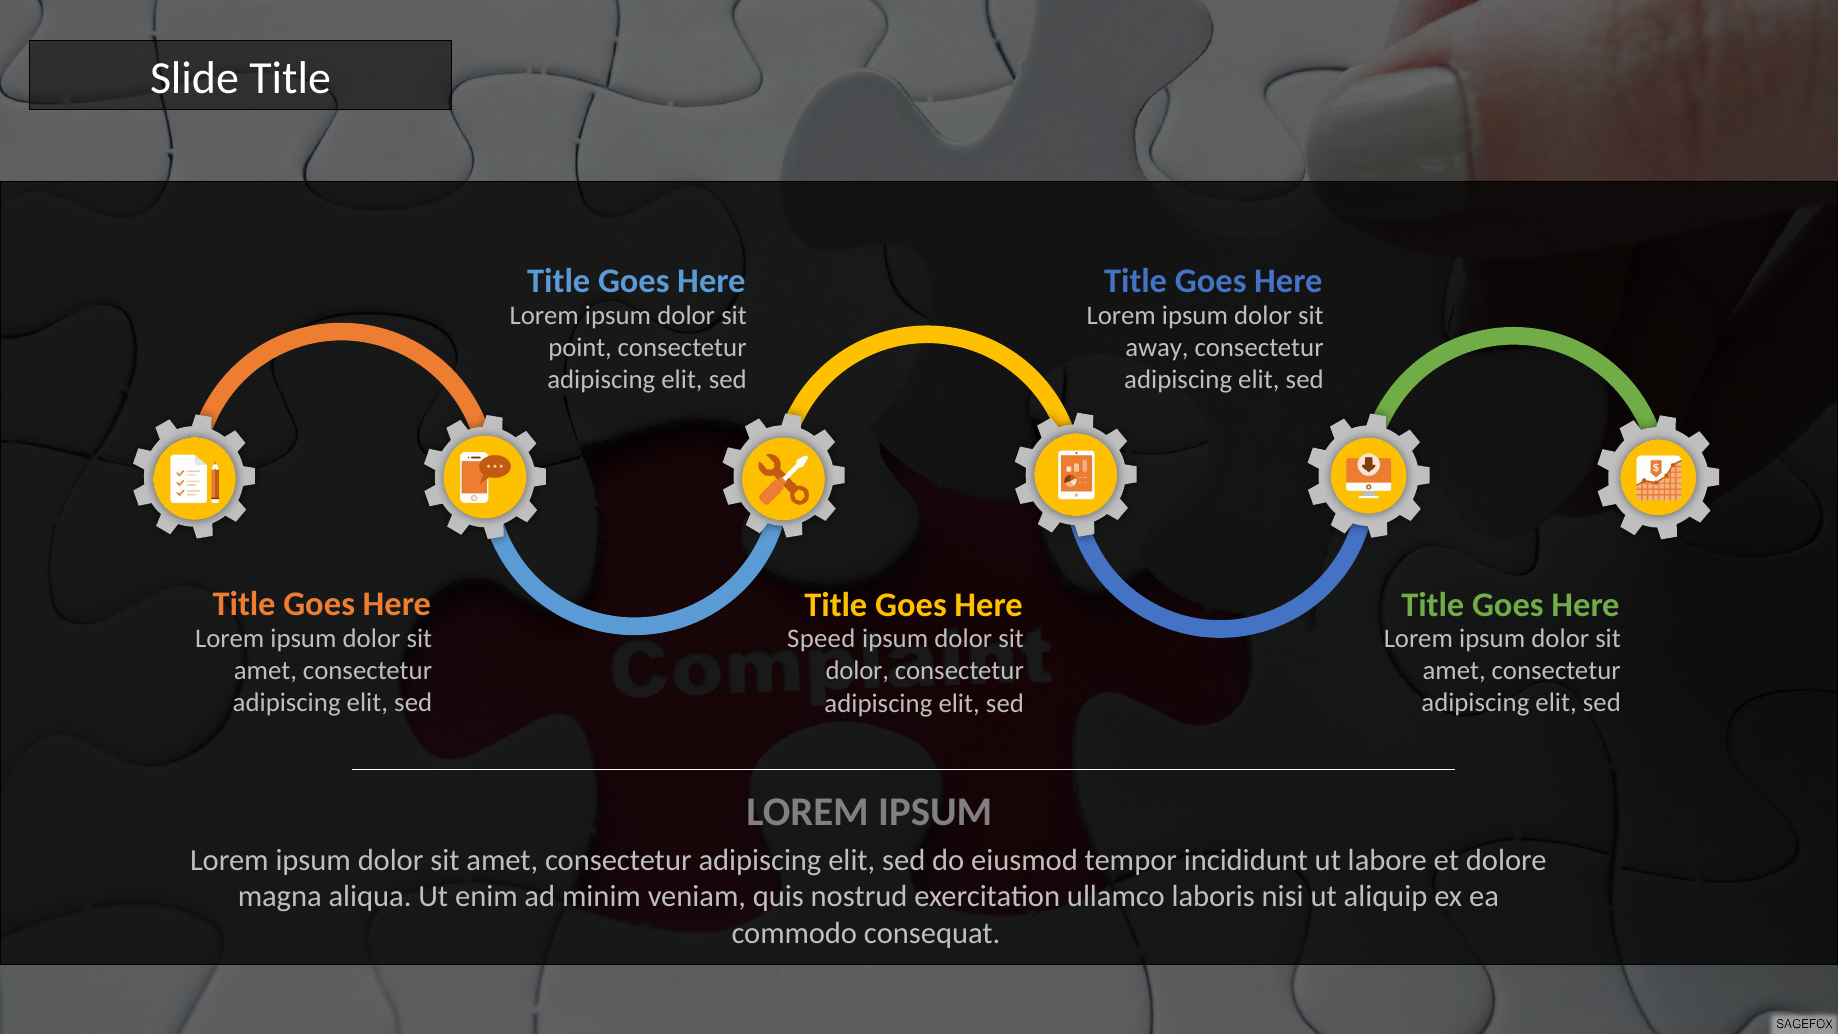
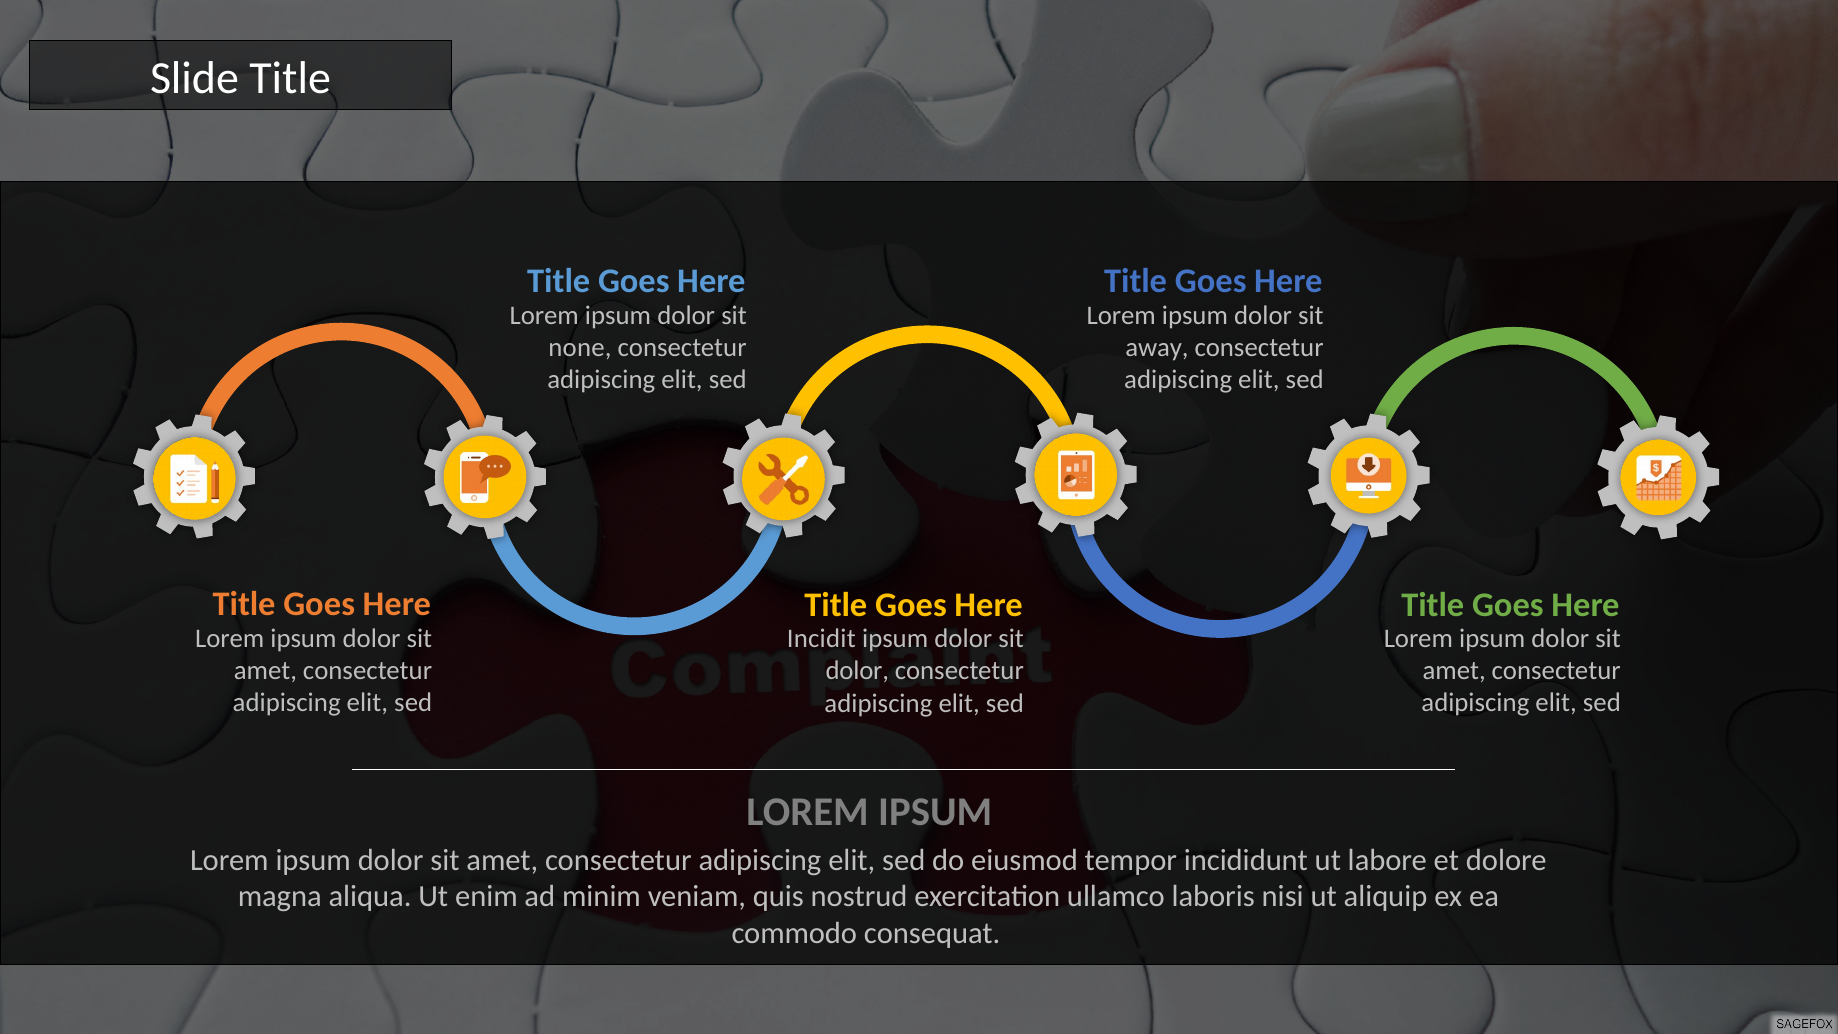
point: point -> none (580, 348)
Speed: Speed -> Incidit (821, 639)
